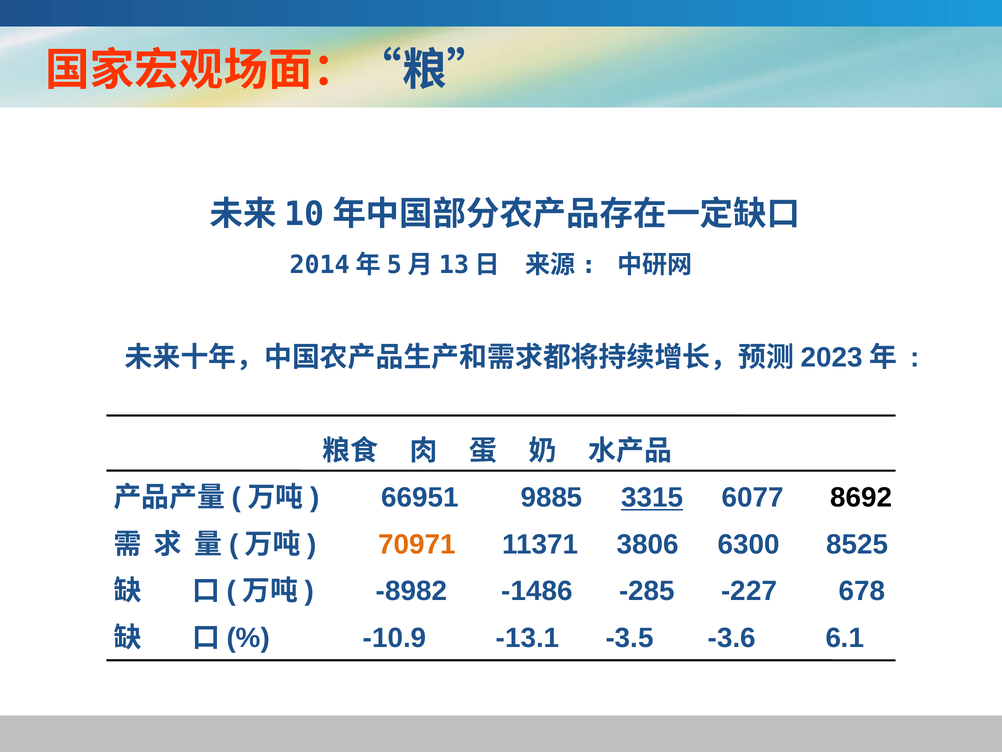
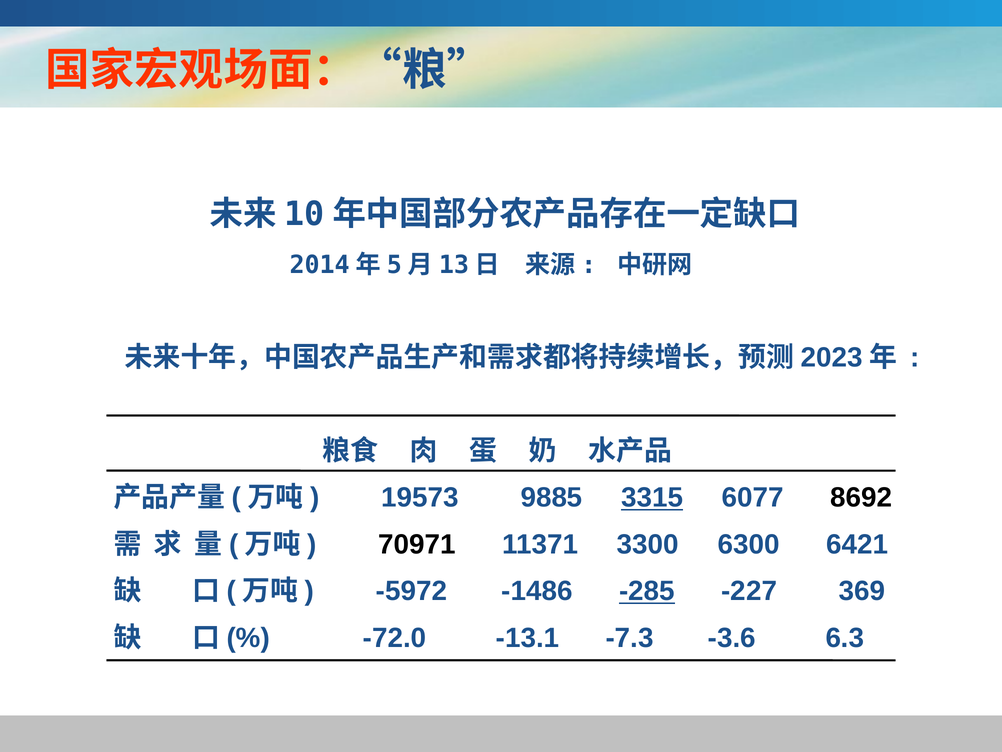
66951: 66951 -> 19573 (420, 497)
70971 colour: orange -> black (417, 544)
3806: 3806 -> 3300 (648, 544)
8525: 8525 -> 6421 (857, 544)
-8982: -8982 -> -5972 (412, 591)
-285 underline: none -> present (647, 591)
678: 678 -> 369 (862, 591)
-10.9: -10.9 -> -72.0 (394, 638)
-3.5: -3.5 -> -7.3 (630, 638)
6.1: 6.1 -> 6.3 (845, 638)
